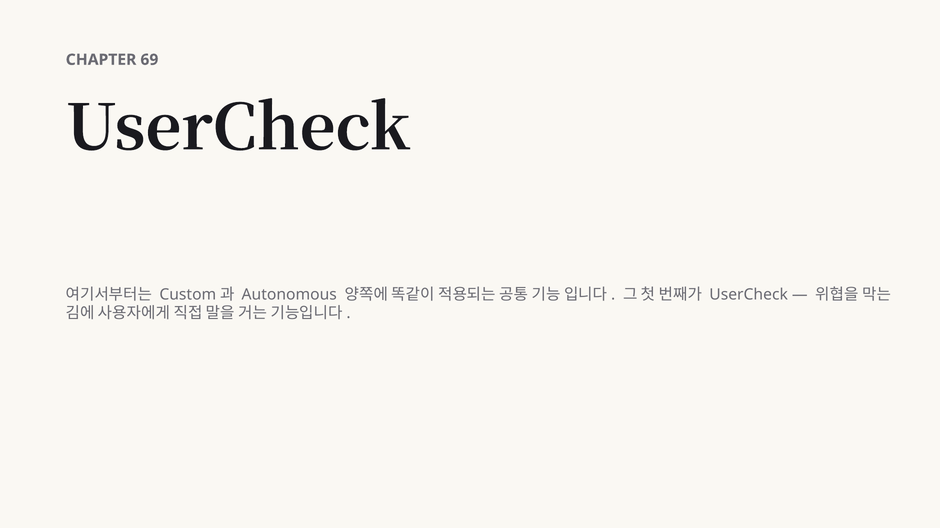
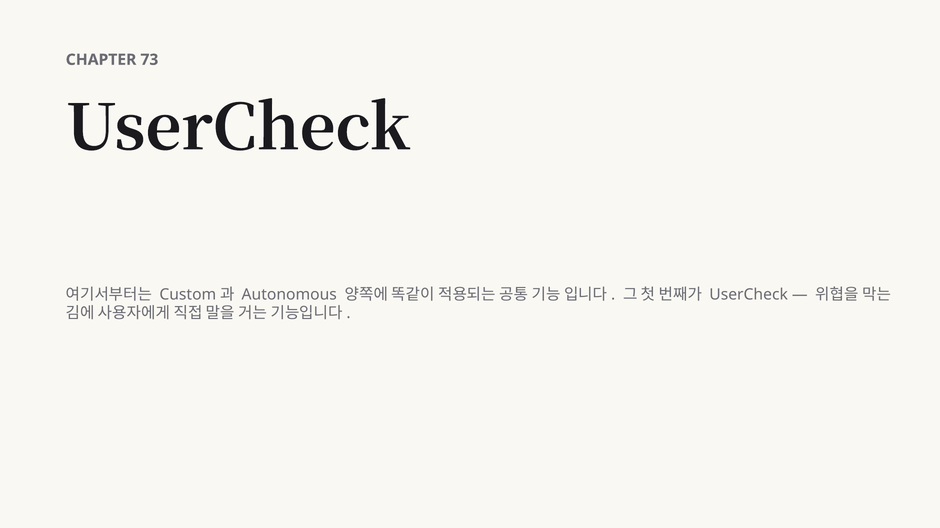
69: 69 -> 73 (149, 60)
